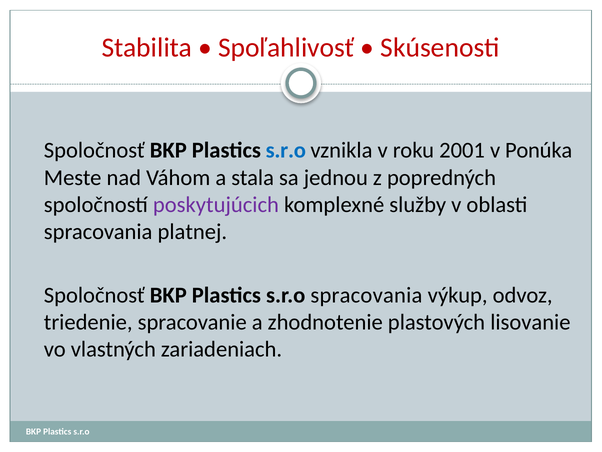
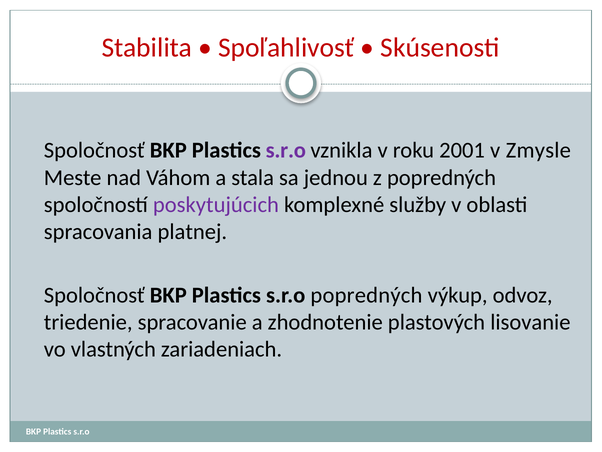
s.r.o colour: blue -> purple (286, 150)
Ponúka: Ponúka -> Zmysle (538, 150)
s.r.o spracovania: spracovania -> popredných (366, 295)
